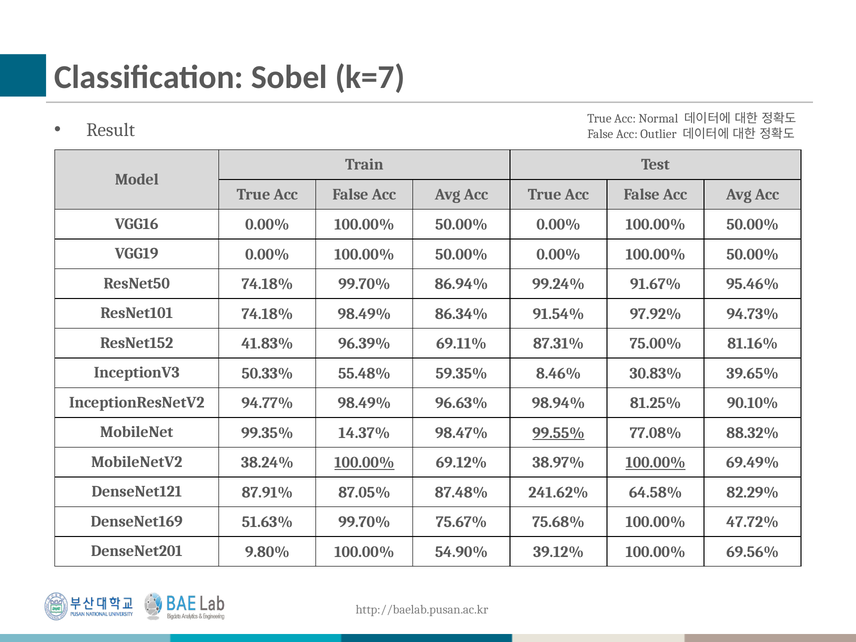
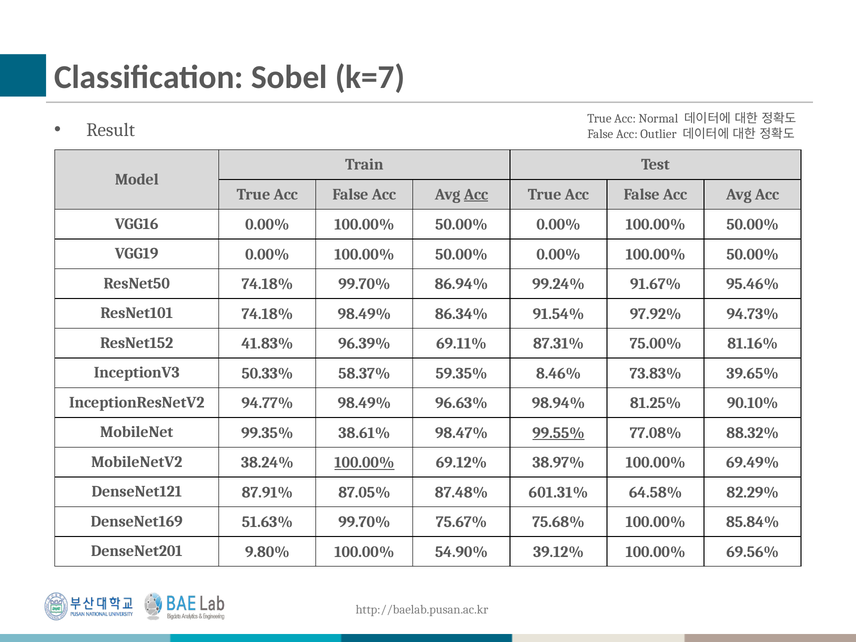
Acc underline: none -> present (476, 194)
55.48%: 55.48% -> 58.37% (364, 373)
30.83%: 30.83% -> 73.83% (656, 373)
14.37%: 14.37% -> 38.61% (364, 433)
100.00% underline: present -> none (656, 463)
241.62%: 241.62% -> 601.31% (558, 492)
47.72%: 47.72% -> 85.84% (753, 522)
